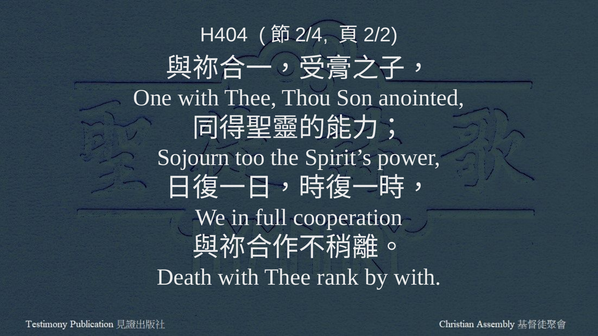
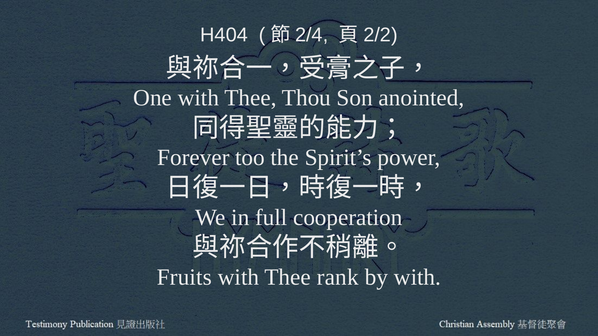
Sojourn: Sojourn -> Forever (193, 158)
Death: Death -> Fruits (184, 277)
